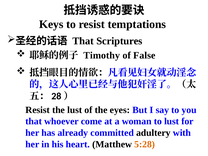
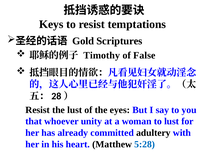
That: That -> Gold (83, 41)
come: come -> unity (91, 121)
5:28 colour: orange -> blue (145, 144)
